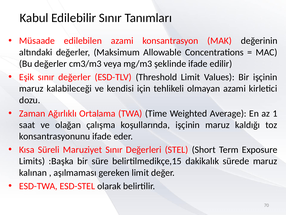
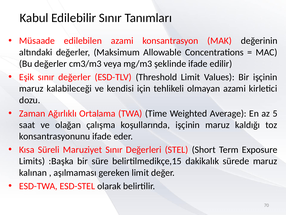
1: 1 -> 5 (275, 113)
